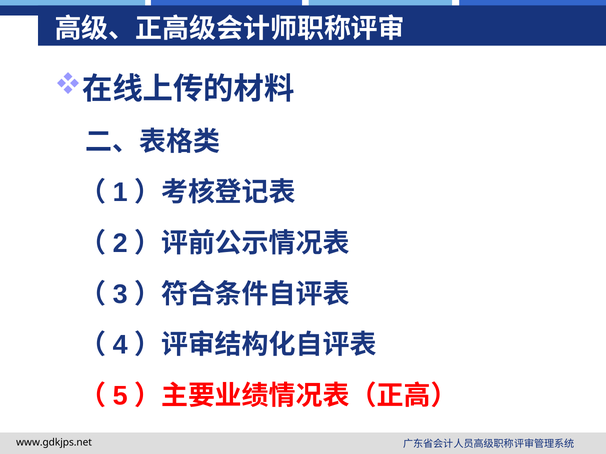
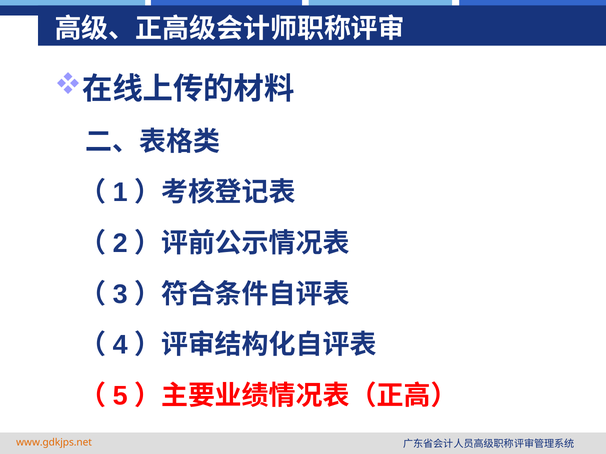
www.gdkjps.net colour: black -> orange (54, 443)
